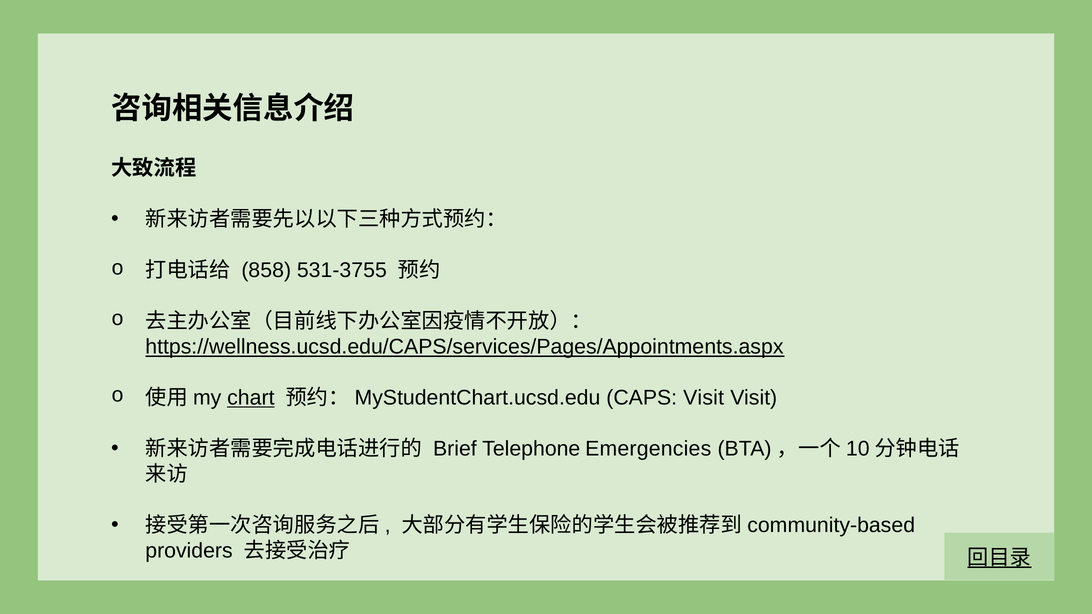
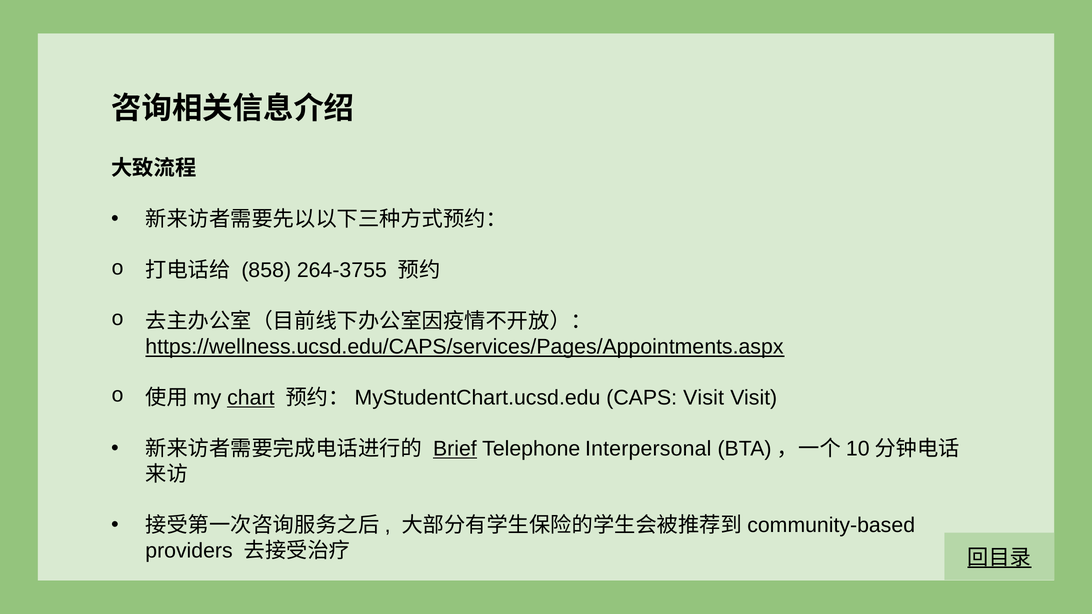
531-3755: 531-3755 -> 264-3755 (342, 271)
Brief underline: none -> present (455, 449)
Emergencies: Emergencies -> Interpersonal (648, 449)
